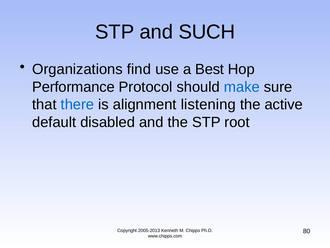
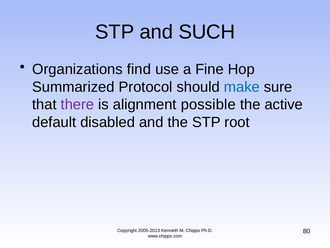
Best: Best -> Fine (210, 69)
Performance: Performance -> Summarized (73, 87)
there colour: blue -> purple (77, 104)
listening: listening -> possible (208, 104)
